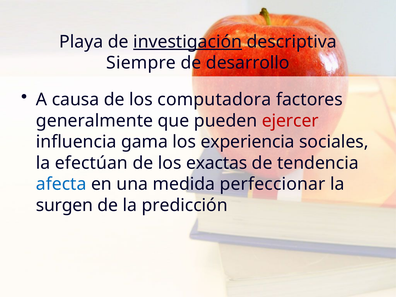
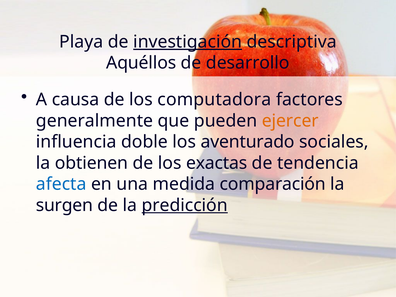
Siempre: Siempre -> Aquéllos (141, 63)
ejercer colour: red -> orange (290, 121)
gama: gama -> doble (144, 142)
experiencia: experiencia -> aventurado (248, 142)
efectúan: efectúan -> obtienen (91, 163)
perfeccionar: perfeccionar -> comparación (273, 184)
predicción underline: none -> present (185, 205)
